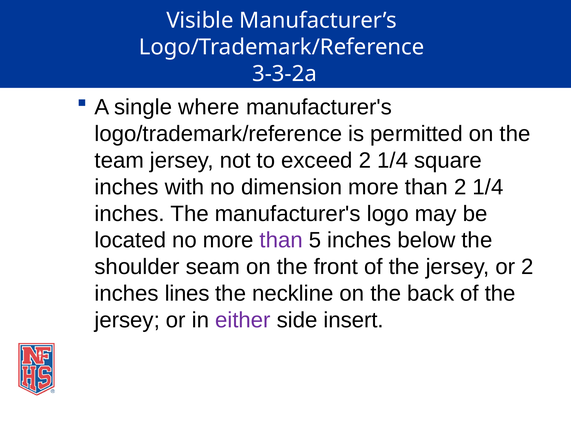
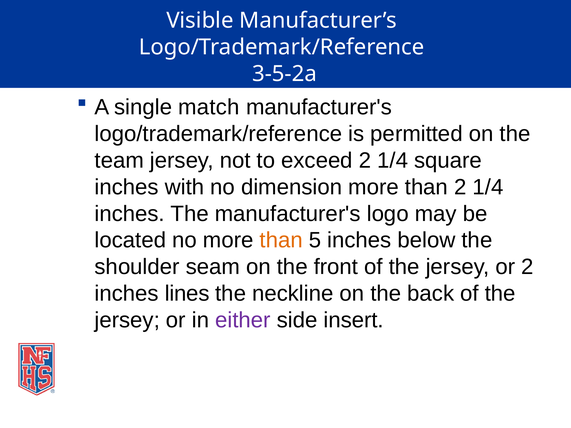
3-3-2a: 3-3-2a -> 3-5-2a (285, 74)
where: where -> match (209, 107)
than colour: purple -> orange (281, 240)
